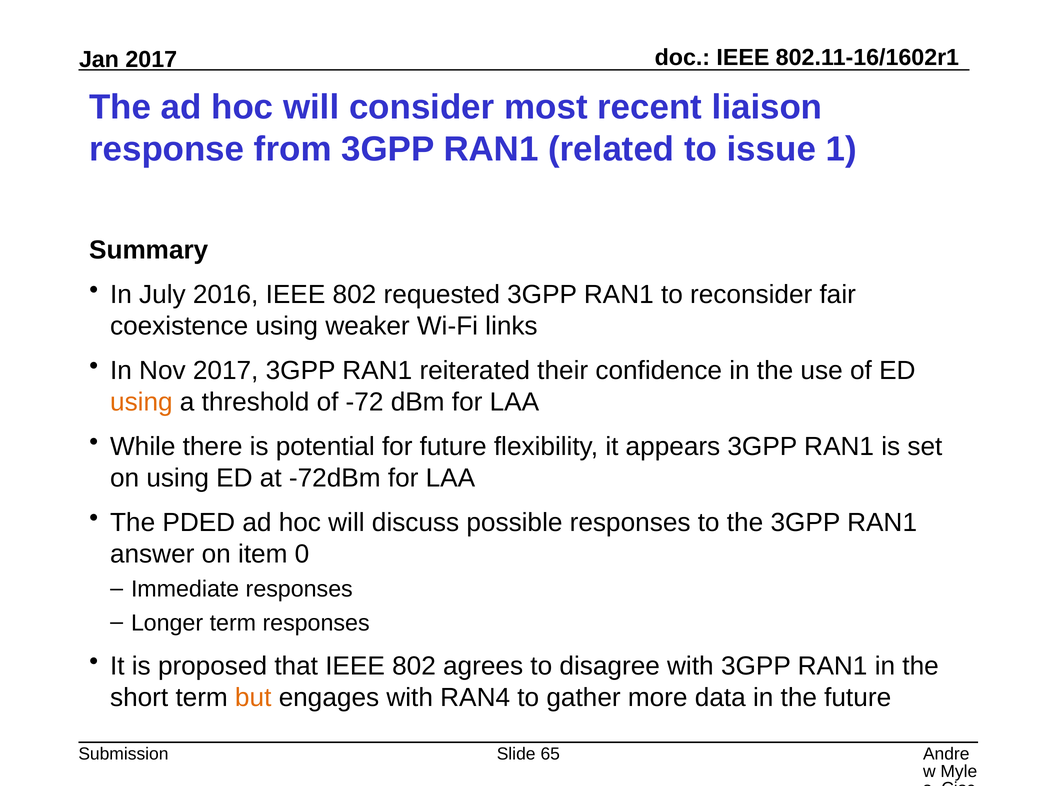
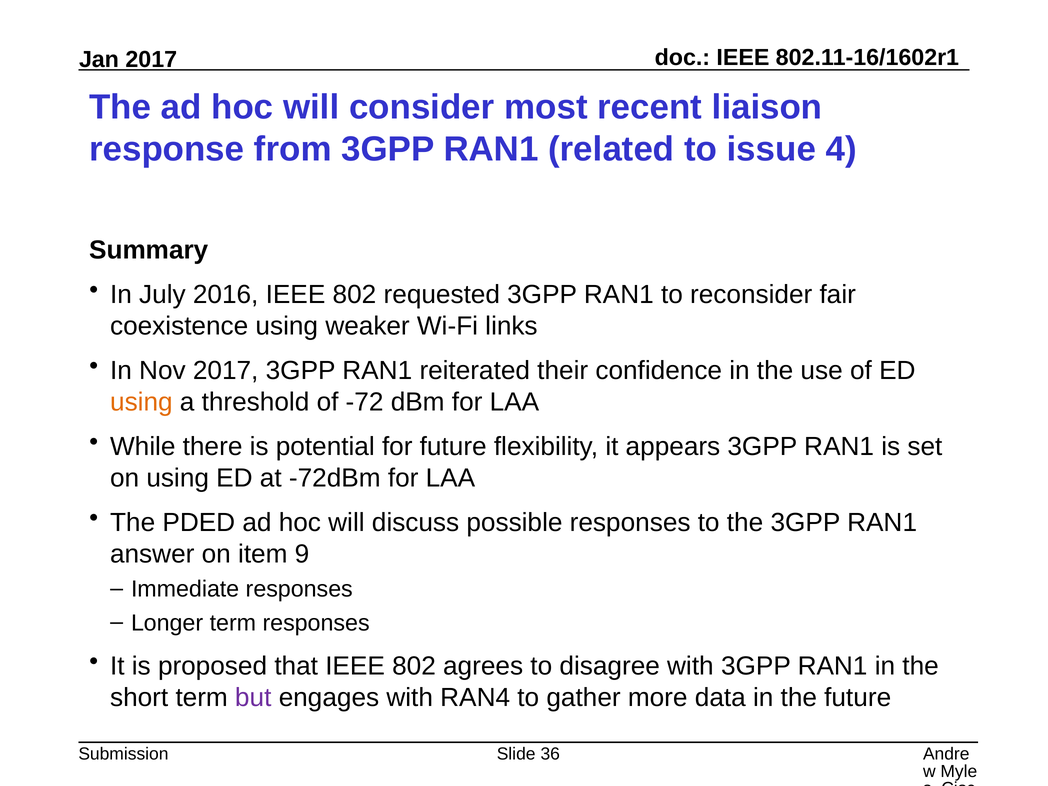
1: 1 -> 4 (841, 149)
0: 0 -> 9 (302, 554)
but colour: orange -> purple (253, 697)
65: 65 -> 36 (550, 754)
